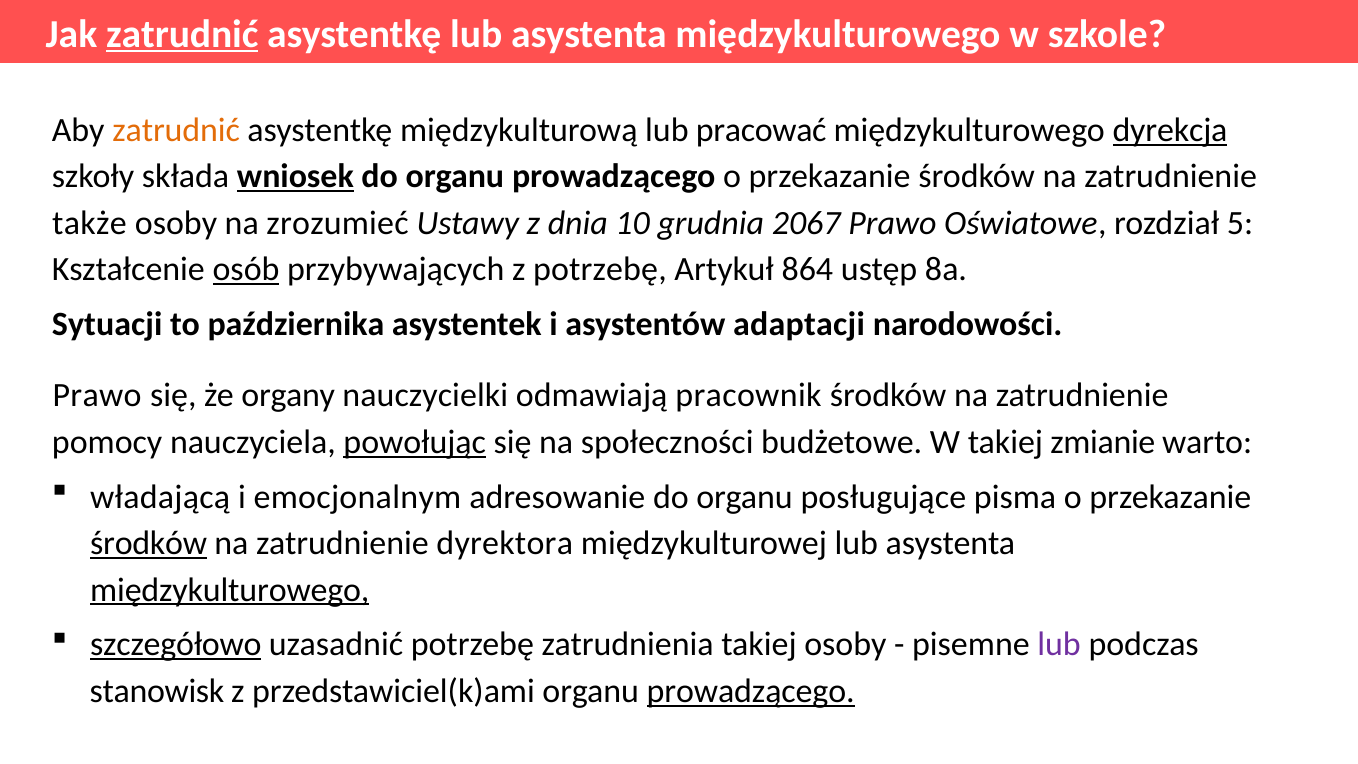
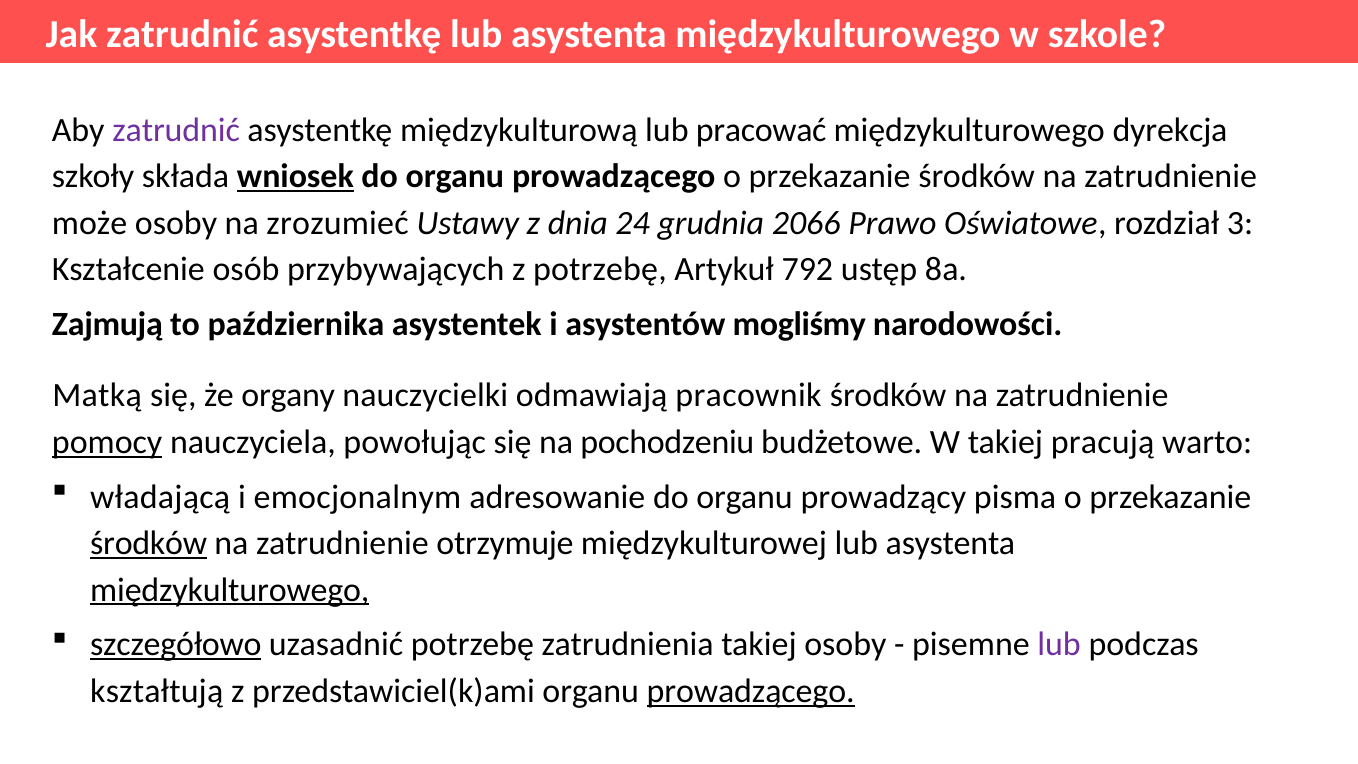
zatrudnić underline: present -> none (182, 34)
zatrudnić colour: orange -> purple (176, 130)
dyrekcja underline: present -> none (1170, 130)
także: także -> może (90, 223)
10: 10 -> 24 (633, 223)
2067: 2067 -> 2066 (806, 223)
5: 5 -> 3 (1240, 223)
osób underline: present -> none (246, 269)
864: 864 -> 792 (807, 269)
Sytuacji: Sytuacji -> Zajmują (107, 324)
adaptacji: adaptacji -> mogliśmy (799, 324)
Prawo: Prawo -> Matką (97, 395)
pomocy underline: none -> present (107, 442)
powołując underline: present -> none (415, 442)
społeczności: społeczności -> pochodzeniu (667, 442)
zmianie: zmianie -> pracują (1103, 442)
posługujące: posługujące -> prowadzący (883, 497)
dyrektora: dyrektora -> otrzymuje (505, 543)
stanowisk: stanowisk -> kształtują (157, 691)
